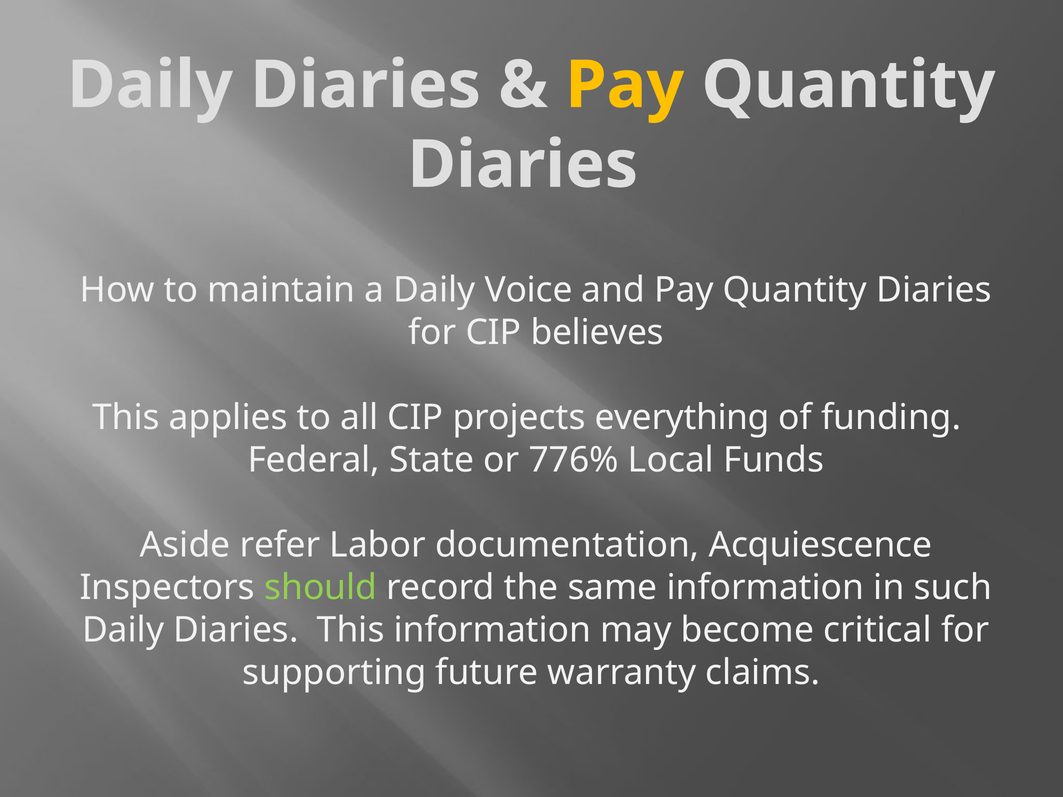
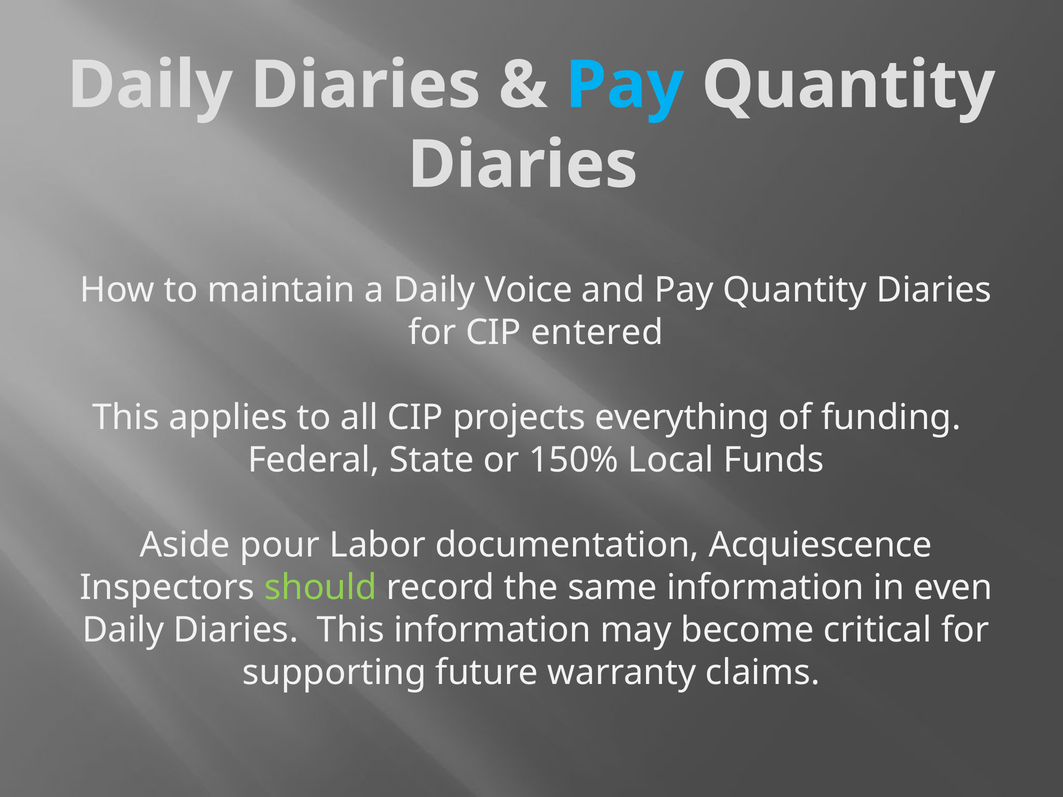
Pay colour: yellow -> light blue (625, 85)
believes: believes -> entered (597, 333)
776%: 776% -> 150% (574, 460)
refer: refer -> pour (280, 545)
such: such -> even (953, 588)
